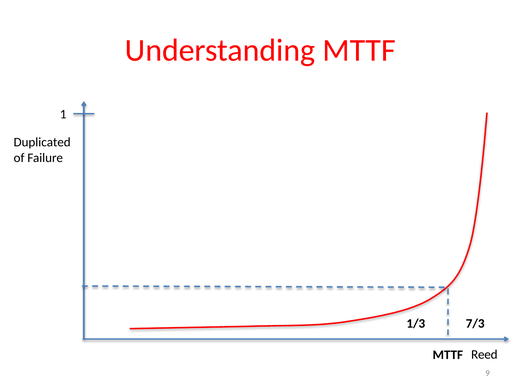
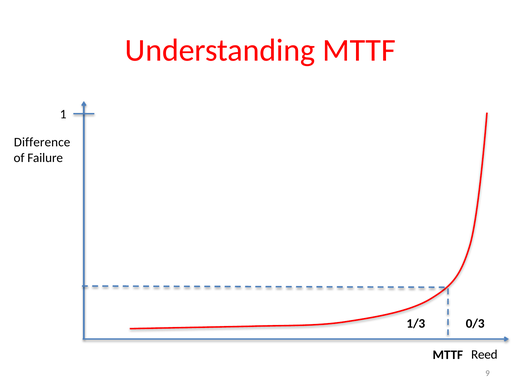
Duplicated: Duplicated -> Difference (42, 142)
7/3: 7/3 -> 0/3 (475, 323)
